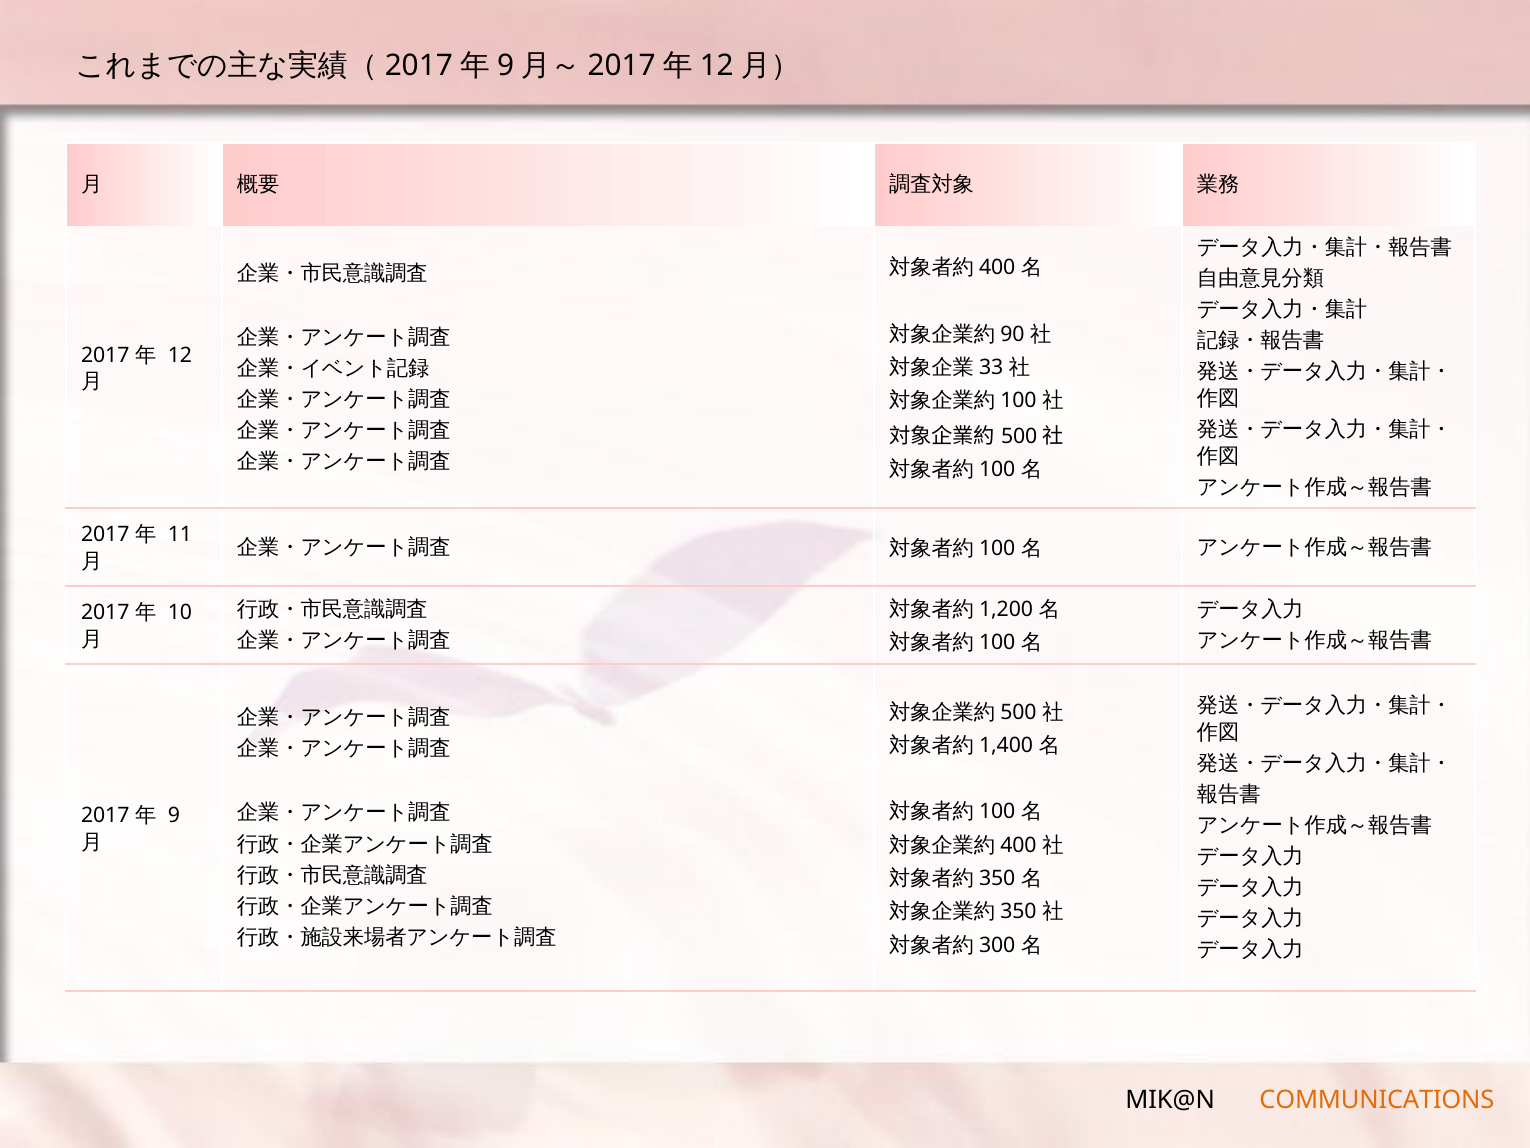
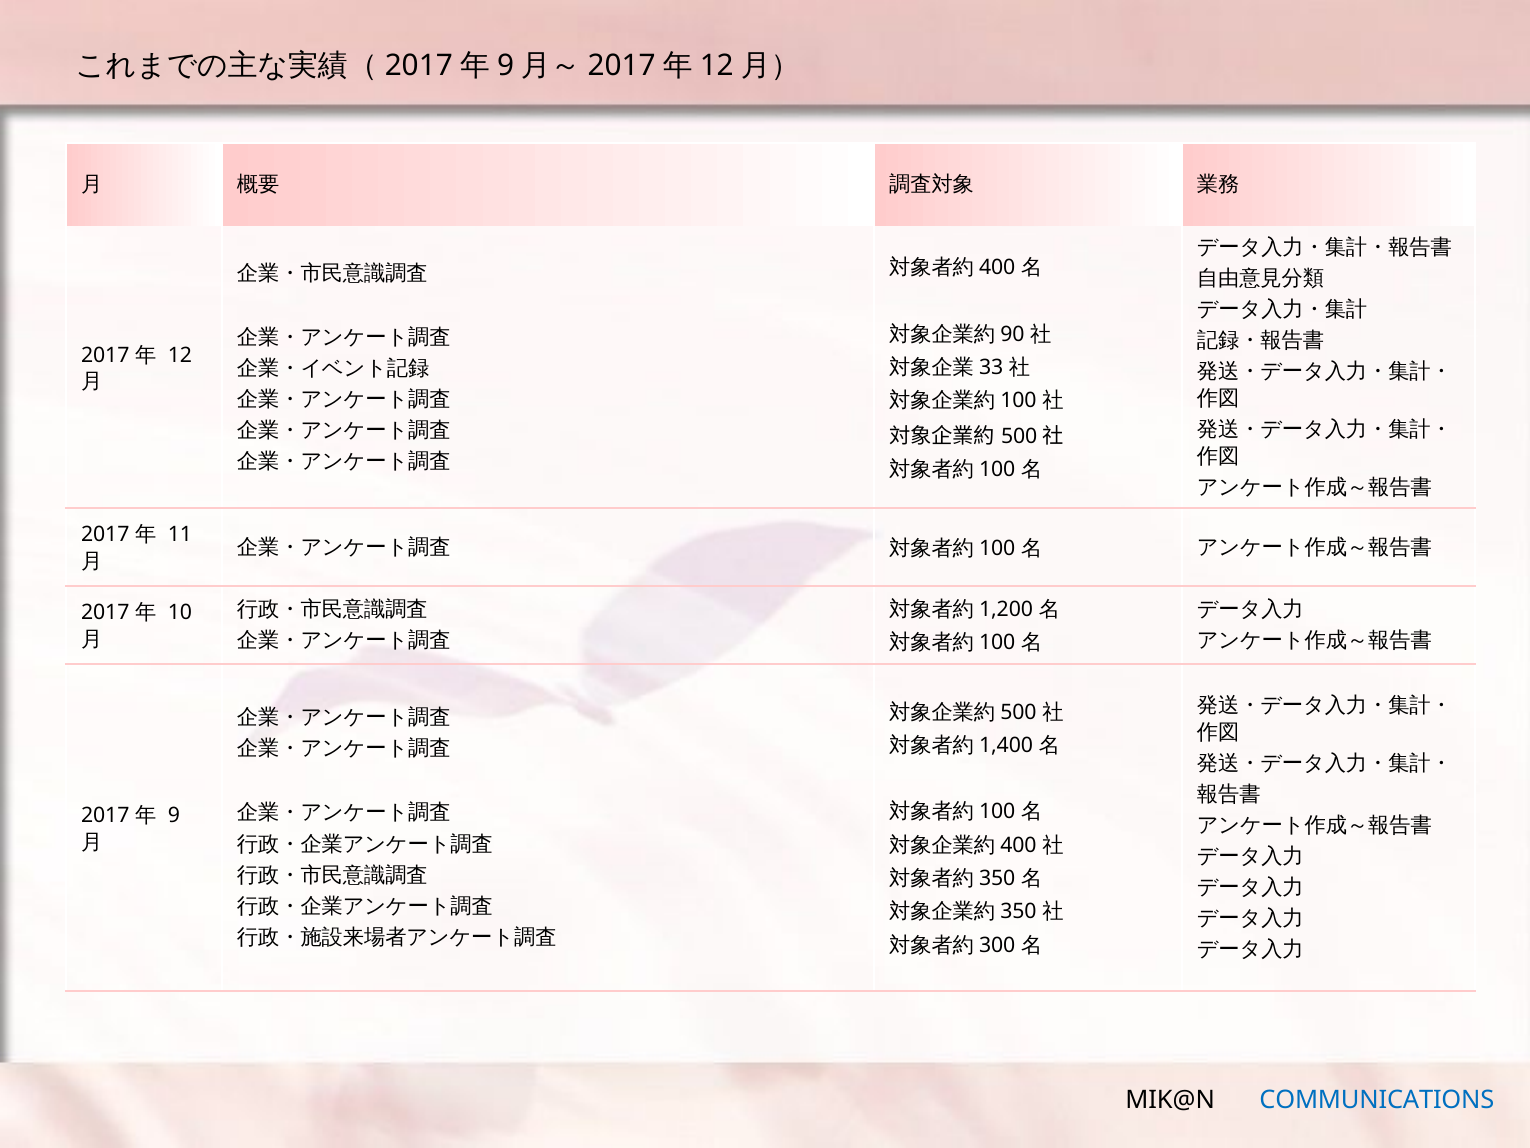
COMMUNICATIONS colour: orange -> blue (1377, 1100)
